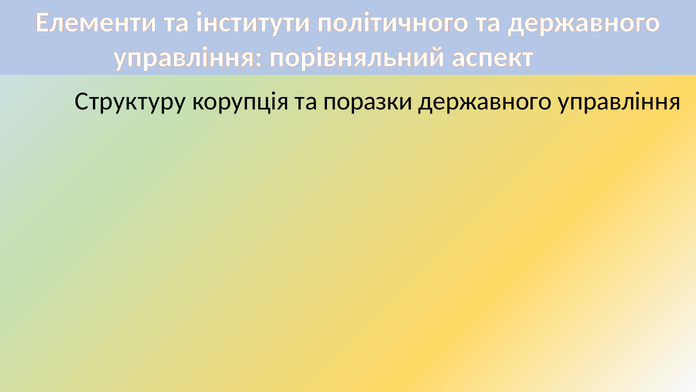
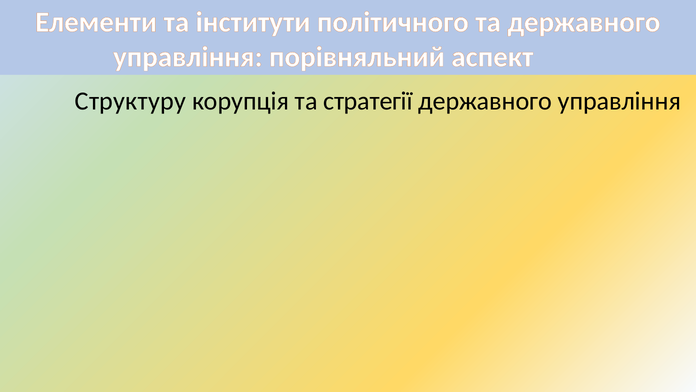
поразки: поразки -> стратегії (368, 101)
